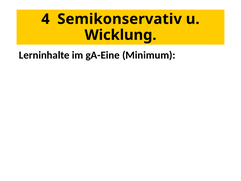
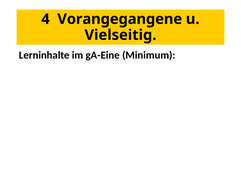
Semikonservativ: Semikonservativ -> Vorangegangene (120, 19)
Wicklung: Wicklung -> Vielseitig (120, 35)
